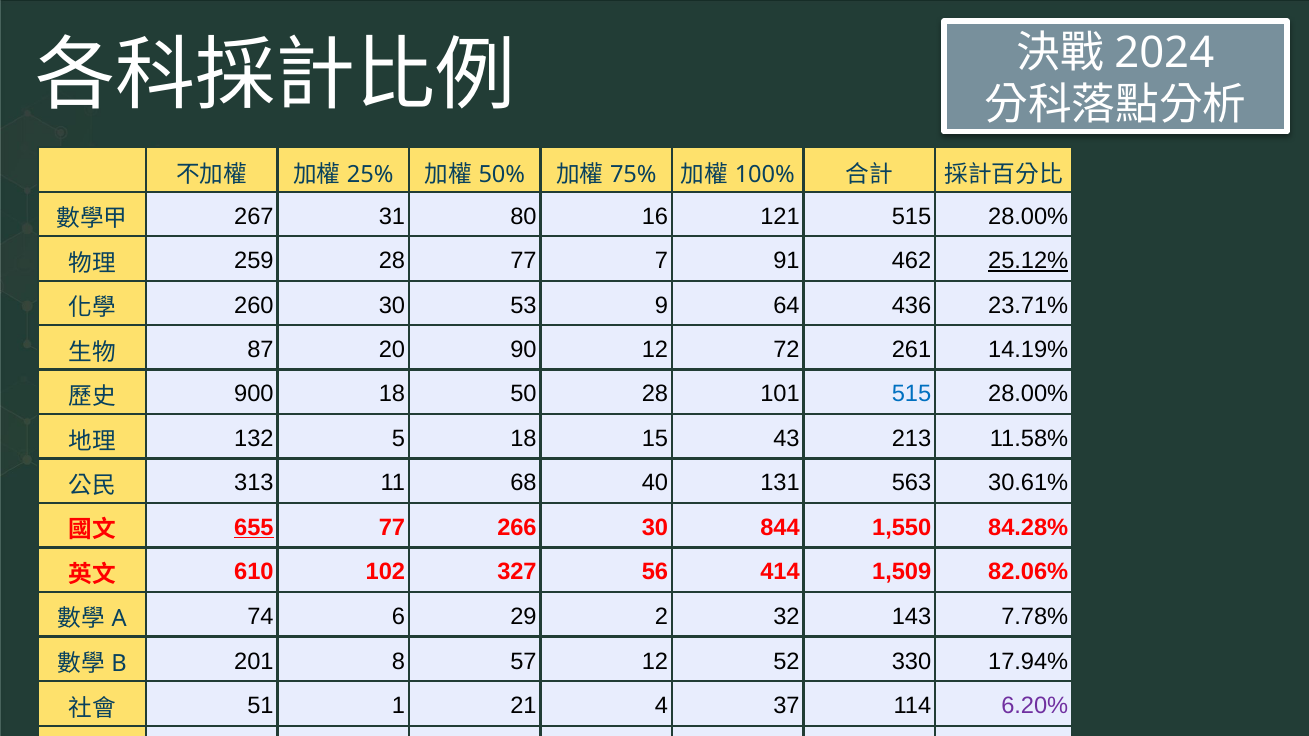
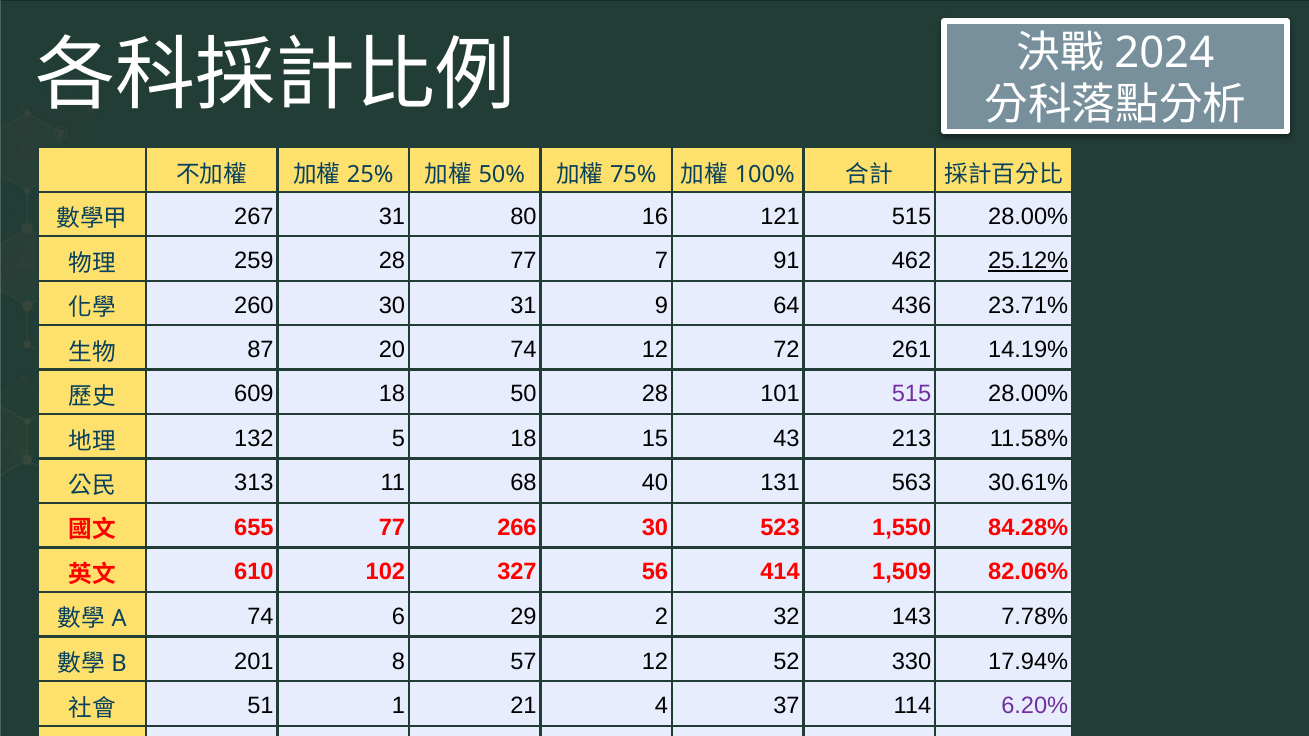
30 53: 53 -> 31 (523, 305)
20 90: 90 -> 74 (523, 350)
900: 900 -> 609 (254, 394)
515 colour: blue -> purple (912, 394)
655 underline: present -> none (254, 528)
844: 844 -> 523 (780, 528)
